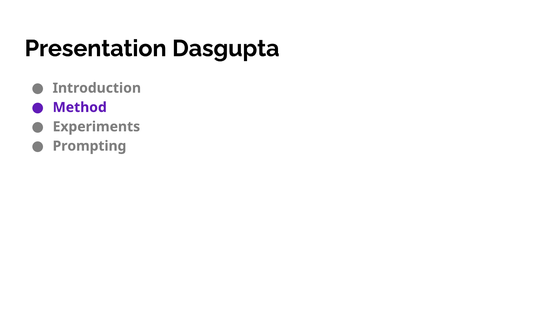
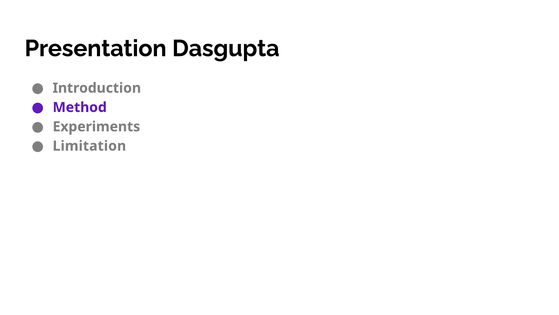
Prompting: Prompting -> Limitation (89, 146)
